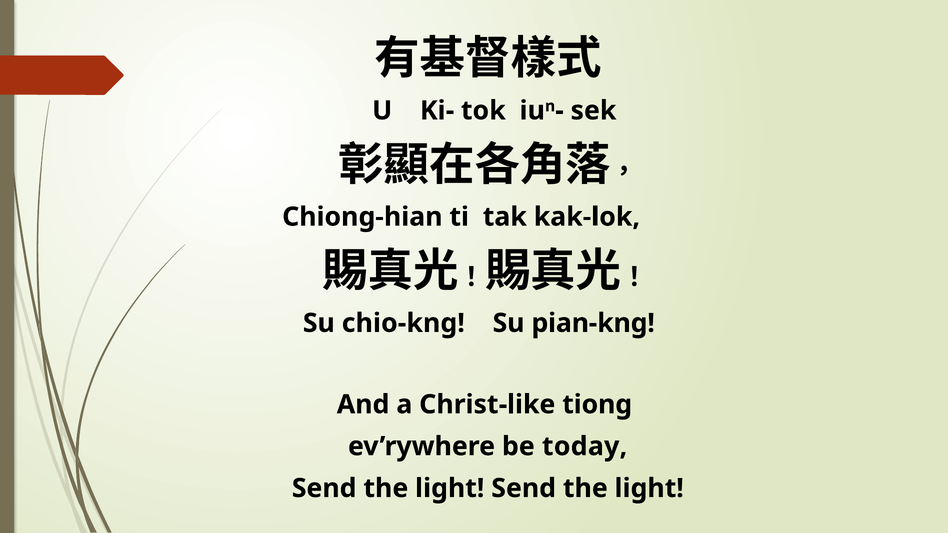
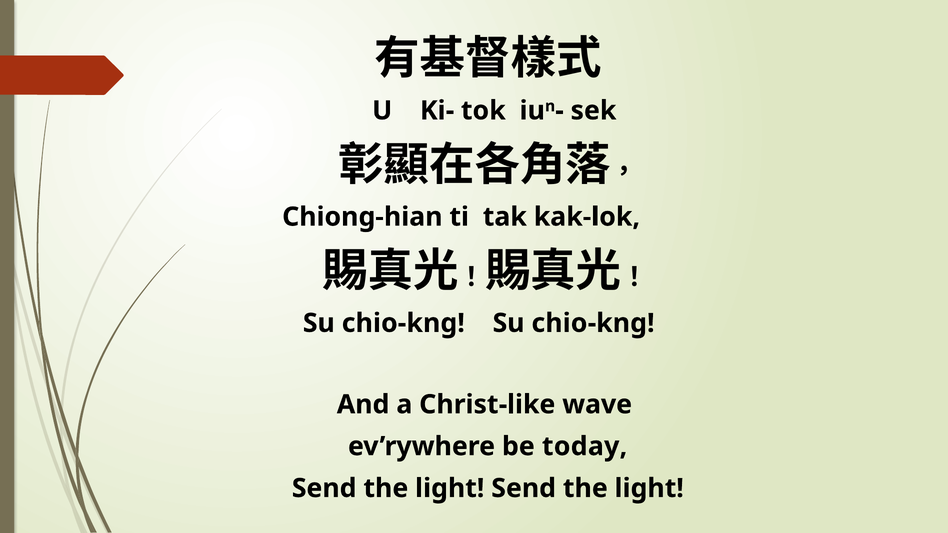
pian-kng: pian-kng -> chio-kng (593, 323)
tiong: tiong -> wave (597, 405)
